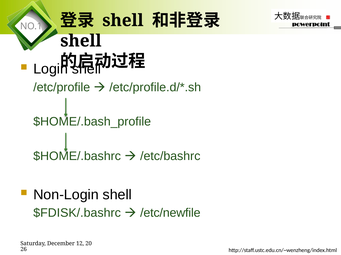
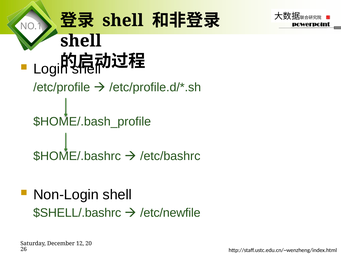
$FDISK/.bashrc: $FDISK/.bashrc -> $SHELL/.bashrc (77, 213)
